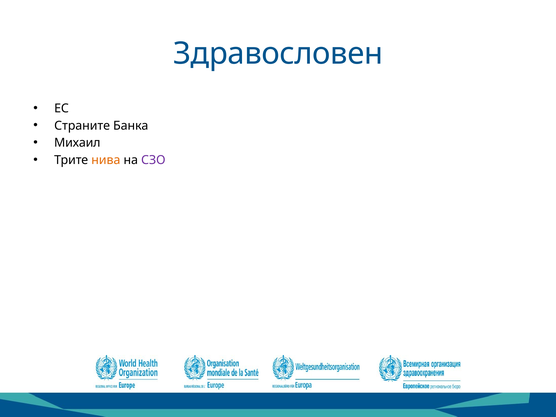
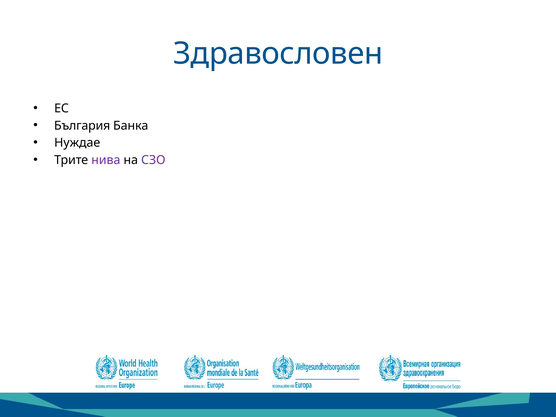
Страните: Страните -> България (82, 126)
Михаил: Михаил -> Нуждае (77, 143)
нива colour: orange -> purple (106, 160)
